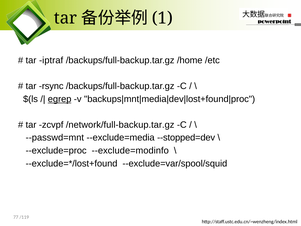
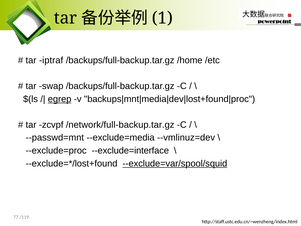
rsync: rsync -> swap (51, 86)
--stopped=dev: --stopped=dev -> --vmlinuz=dev (186, 138)
--exclude=modinfo: --exclude=modinfo -> --exclude=interface (130, 150)
--exclude=var/spool/squid underline: none -> present (175, 163)
